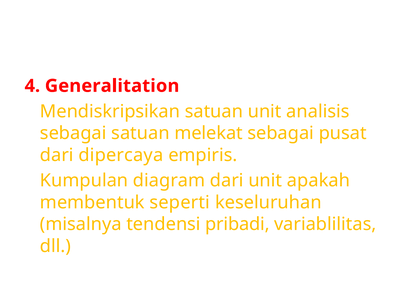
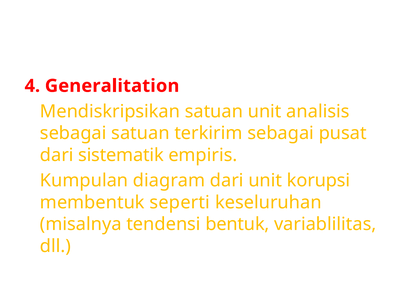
melekat: melekat -> terkirim (209, 133)
dipercaya: dipercaya -> sistematik (121, 155)
apakah: apakah -> korupsi (319, 181)
pribadi: pribadi -> bentuk (237, 225)
